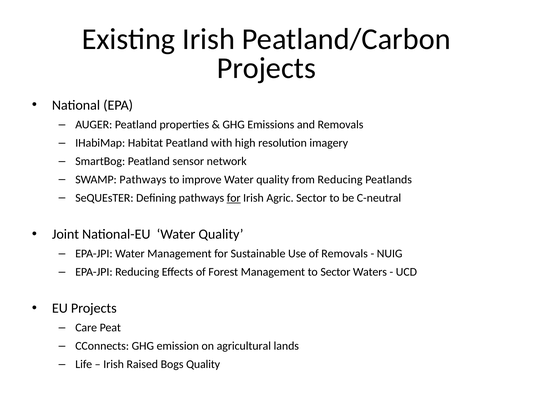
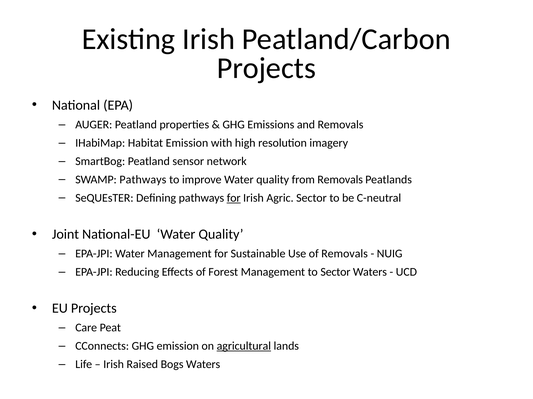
Habitat Peatland: Peatland -> Emission (187, 143)
from Reducing: Reducing -> Removals (340, 180)
agricultural underline: none -> present (244, 347)
Bogs Quality: Quality -> Waters (203, 365)
